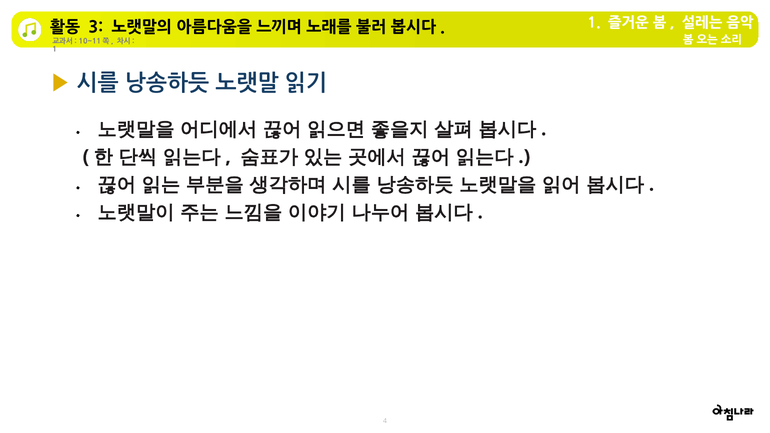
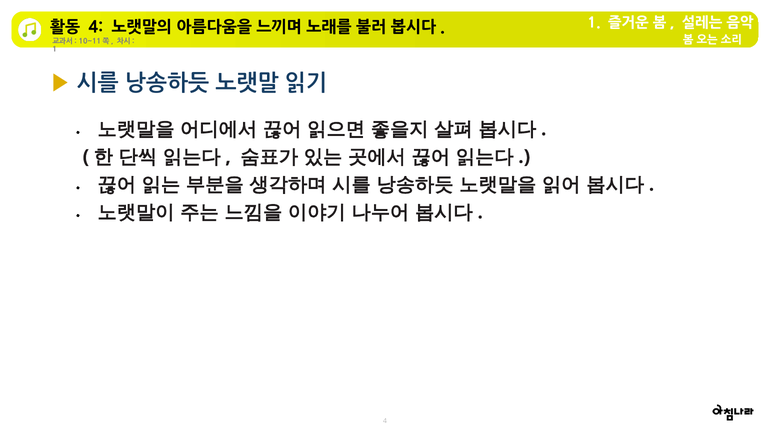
3: 3 -> 4 (96, 27)
